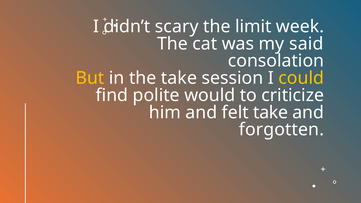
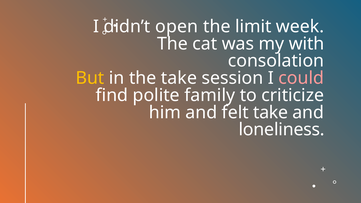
scary: scary -> open (177, 27)
said: said -> with (307, 44)
could colour: yellow -> pink (301, 78)
would: would -> family (210, 95)
forgotten: forgotten -> loneliness (282, 130)
